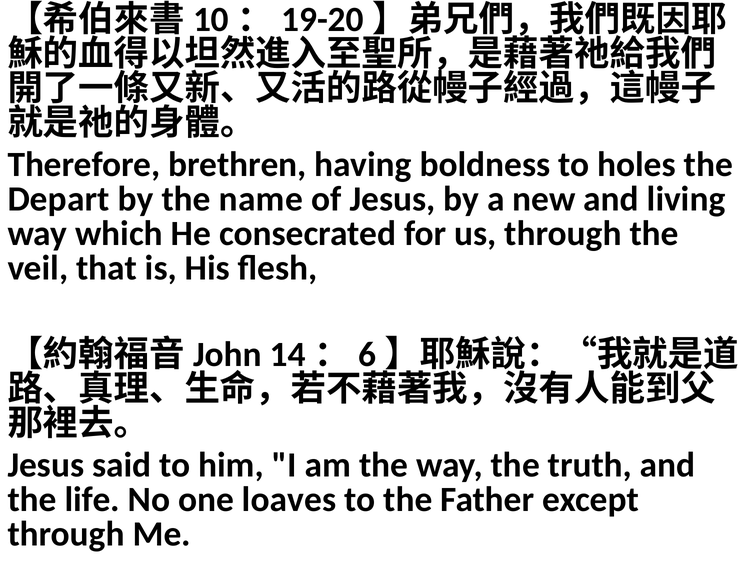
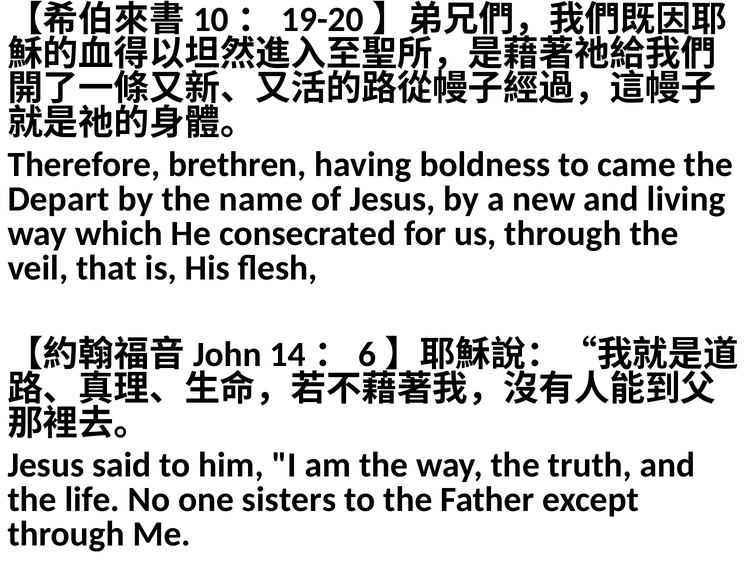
holes: holes -> came (637, 165)
loaves: loaves -> sisters (289, 500)
